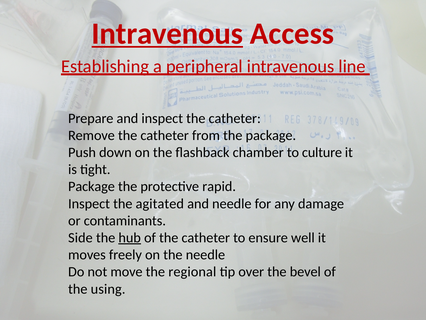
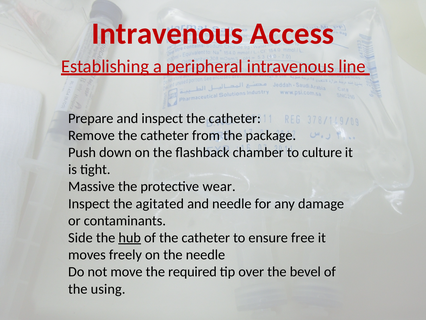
Intravenous underline: present -> none (167, 34)
Package: Package -> Massive (91, 186)
rapid: rapid -> wear (219, 186)
well: well -> free (303, 237)
regional: regional -> required (192, 272)
